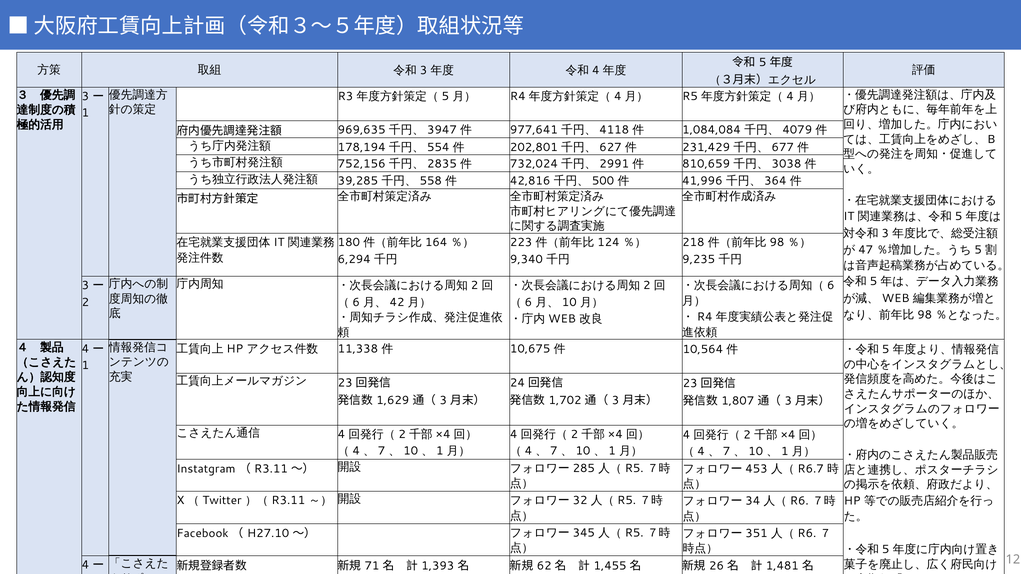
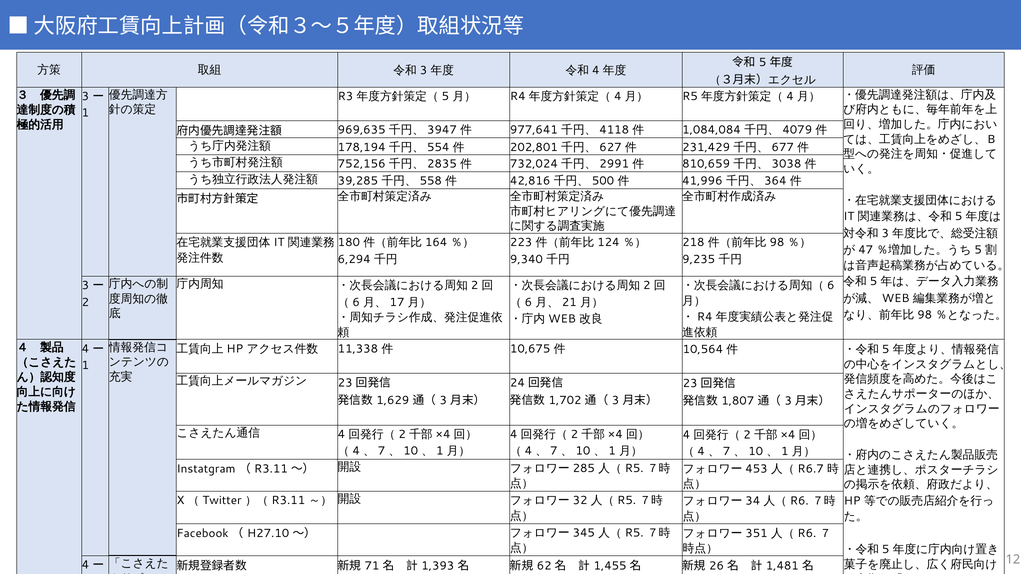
42: 42 -> 17 (397, 302)
10: 10 -> 21 (569, 302)
